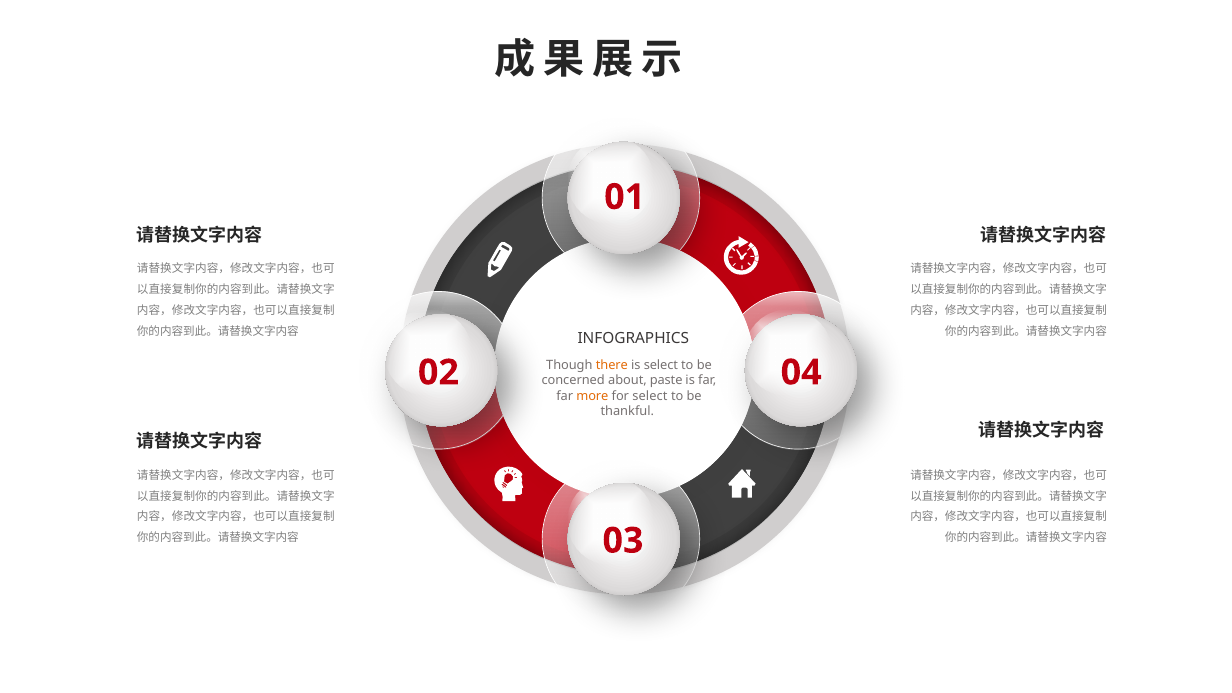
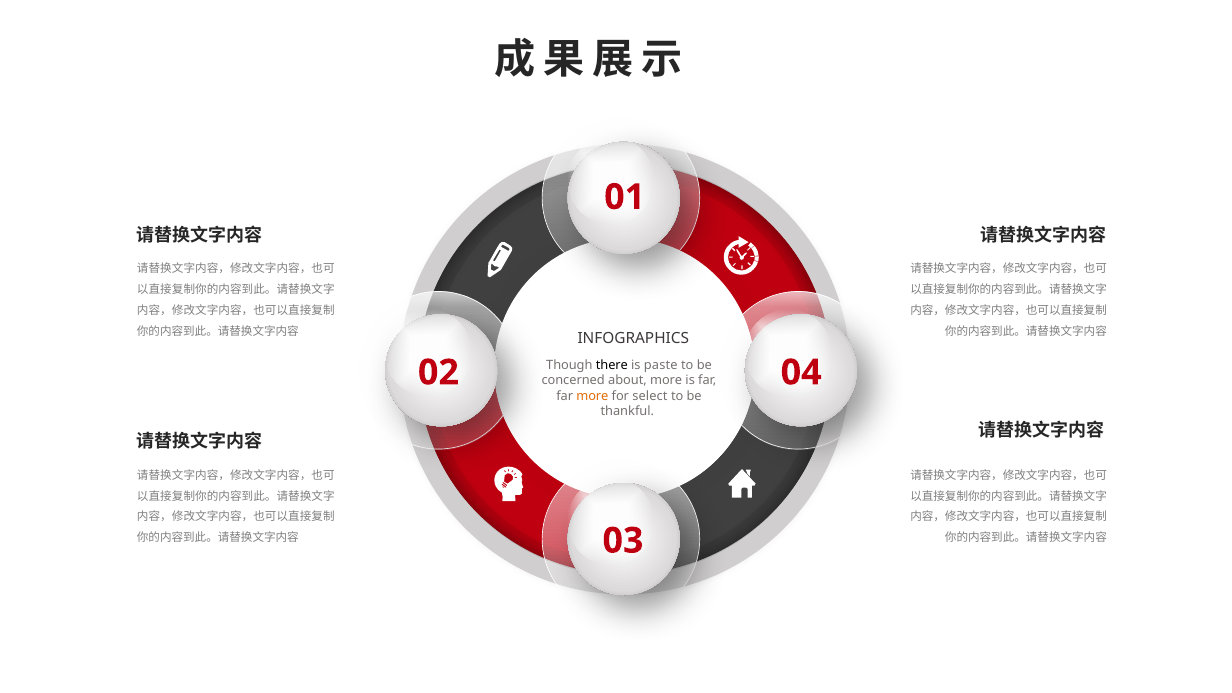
there colour: orange -> black (612, 365)
is select: select -> paste (661, 365)
about paste: paste -> more (666, 380)
